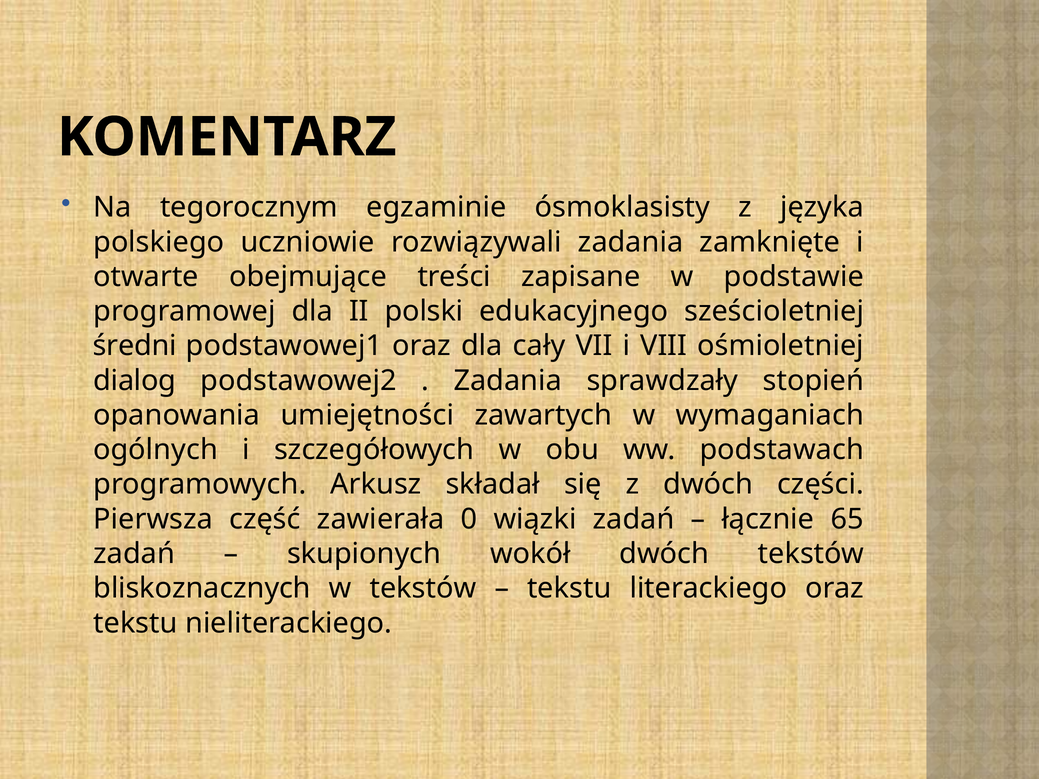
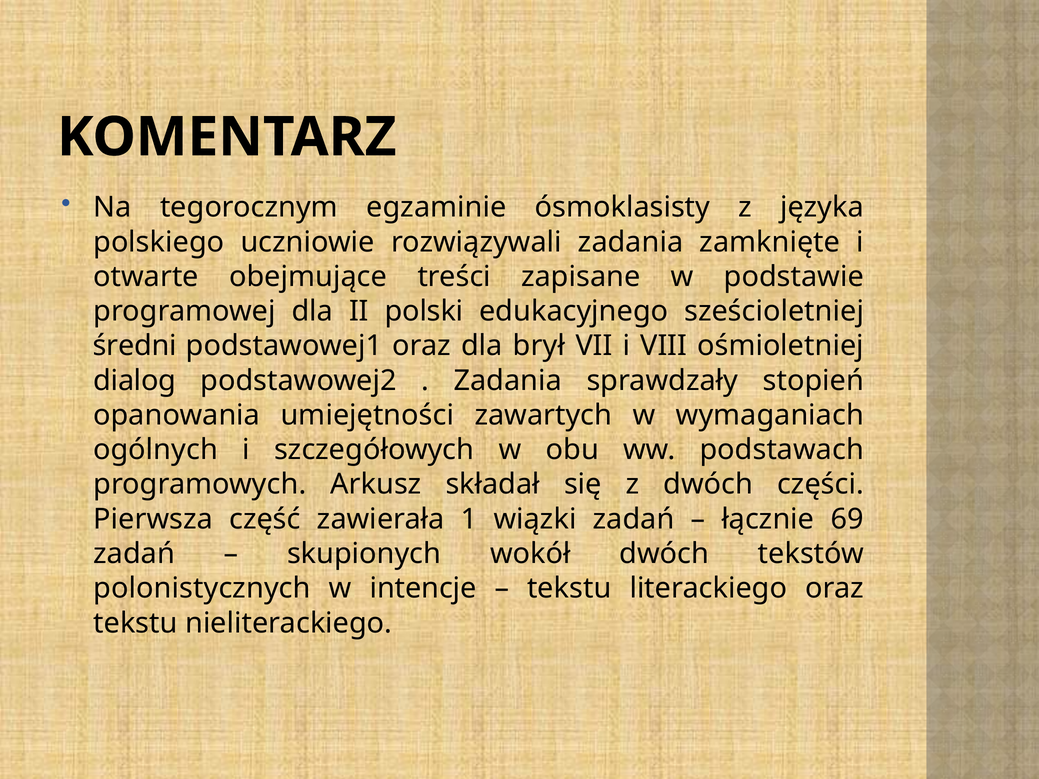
cały: cały -> brył (539, 346)
0: 0 -> 1 (469, 519)
65: 65 -> 69 (847, 519)
bliskoznacznych: bliskoznacznych -> polonistycznych (202, 589)
w tekstów: tekstów -> intencje (423, 589)
